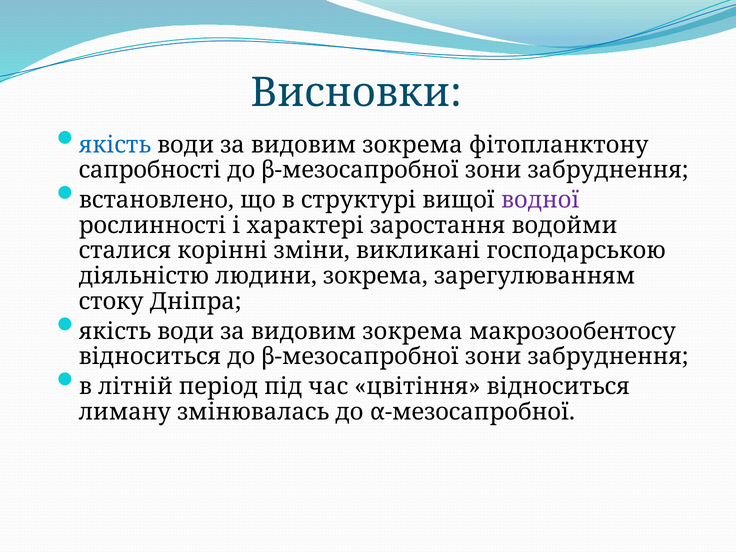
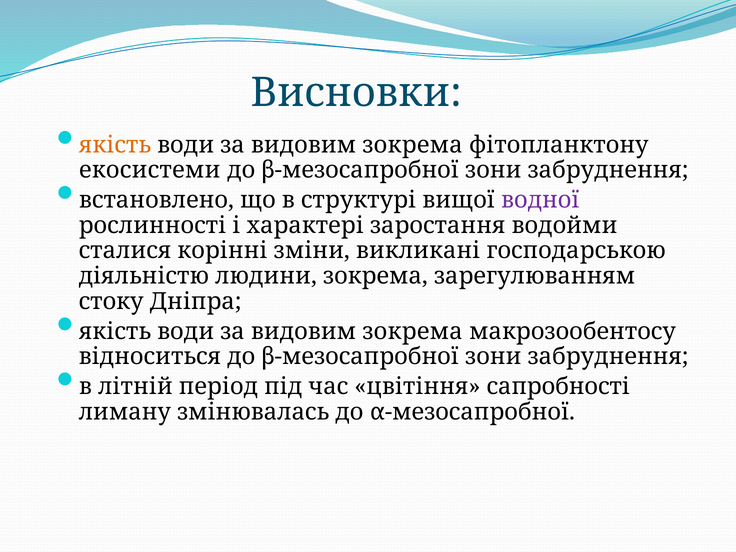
якість colour: blue -> orange (115, 145)
сапробності: сапробності -> екосистеми (150, 170)
цвітіння відноситься: відноситься -> сапробності (558, 386)
